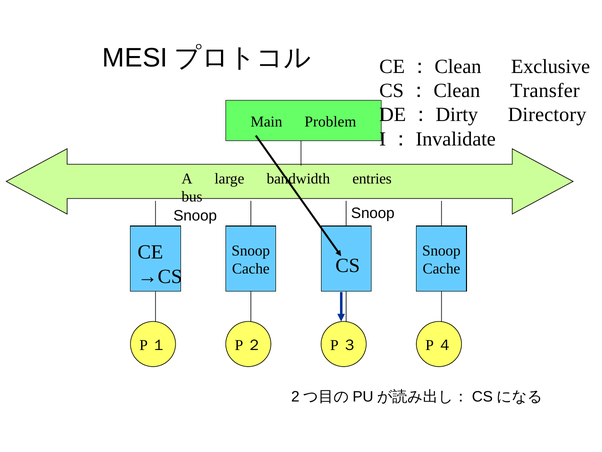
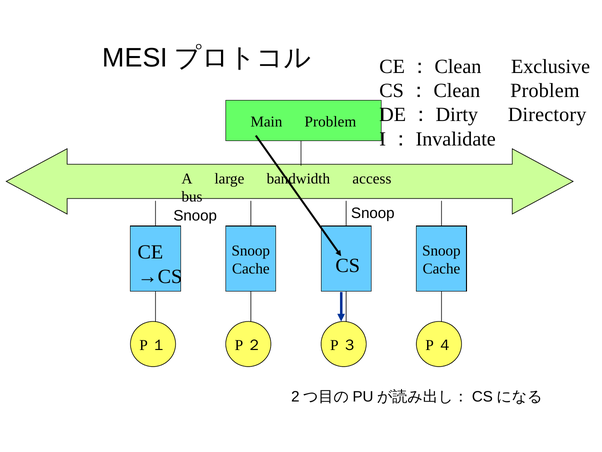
CS：Clean Transfer: Transfer -> Problem (545, 91)
entries: entries -> access (372, 179)
